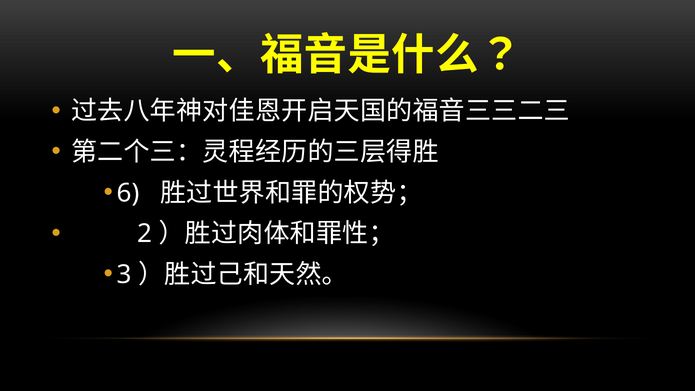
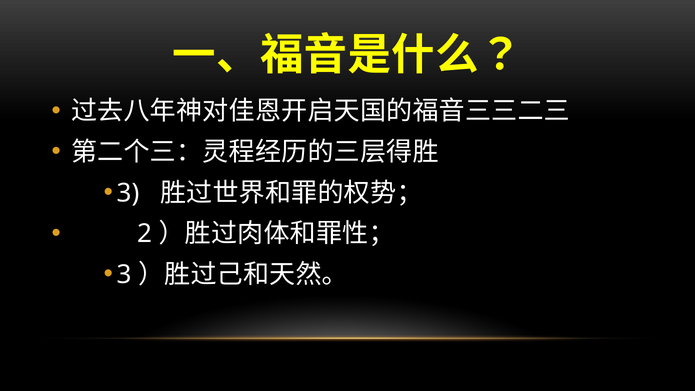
6: 6 -> 3 (128, 193)
